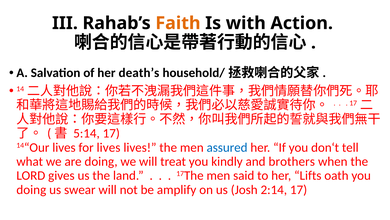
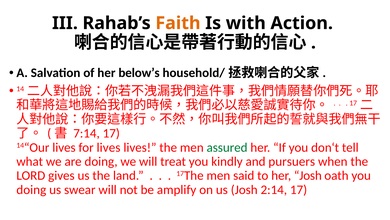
death’s: death’s -> below’s (139, 73)
5:14: 5:14 -> 7:14 (87, 133)
assured colour: blue -> green (227, 147)
brothers: brothers -> pursuers (292, 161)
her Lifts: Lifts -> Josh (308, 175)
